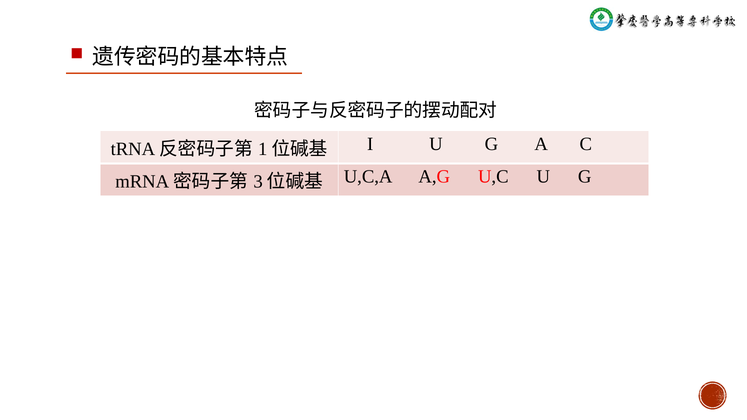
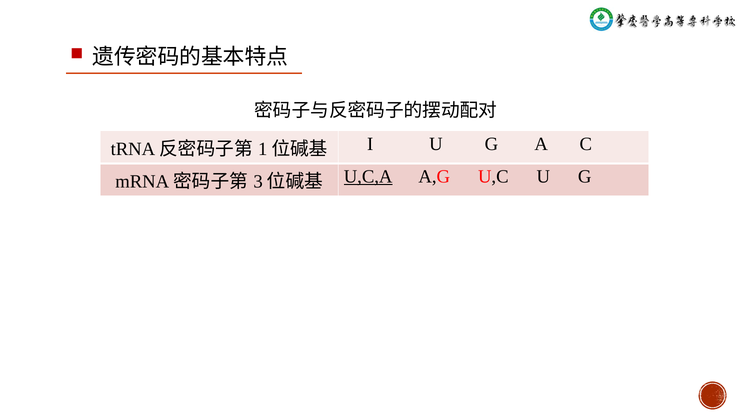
U,C,A underline: none -> present (368, 177)
